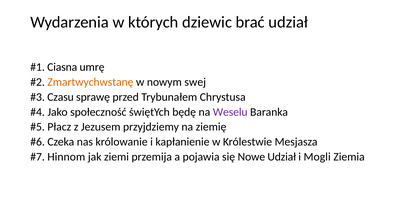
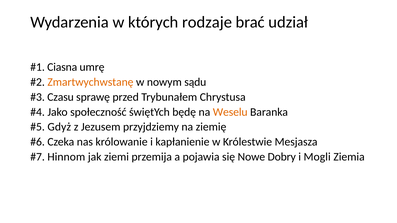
dziewic: dziewic -> rodzaje (207, 22)
swej: swej -> sądu (195, 82)
Weselu colour: purple -> orange (230, 112)
Płacz: Płacz -> Gdyż (59, 127)
Nowe Udział: Udział -> Dobry (282, 157)
